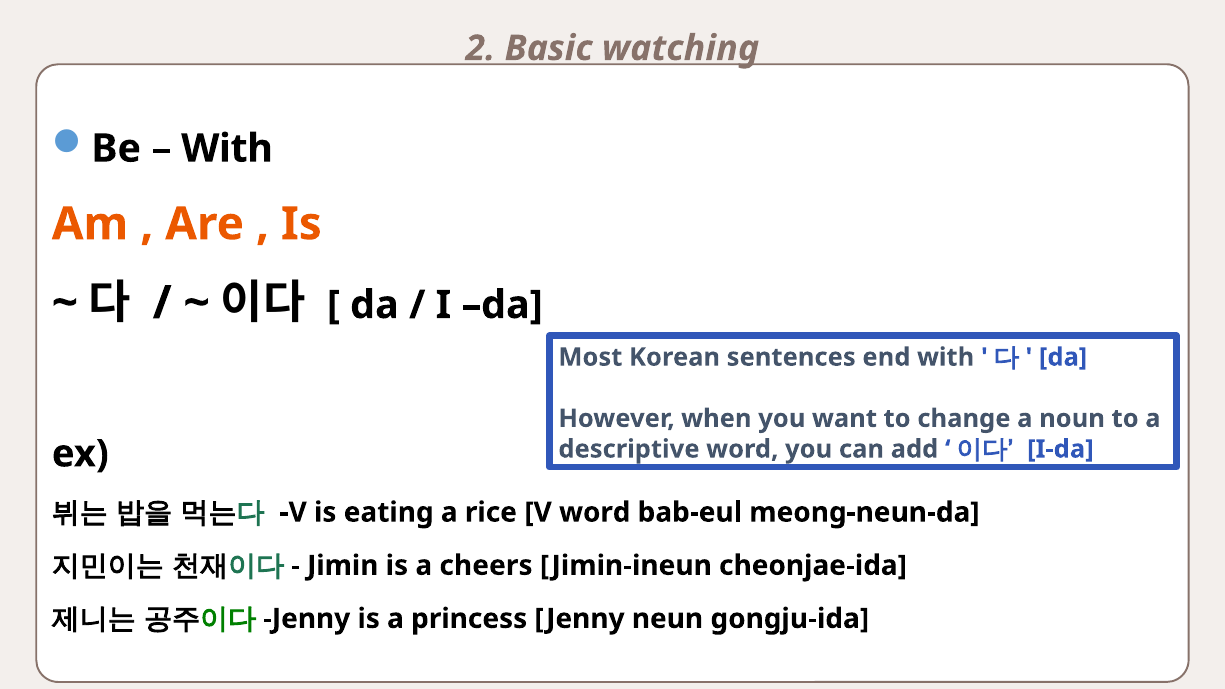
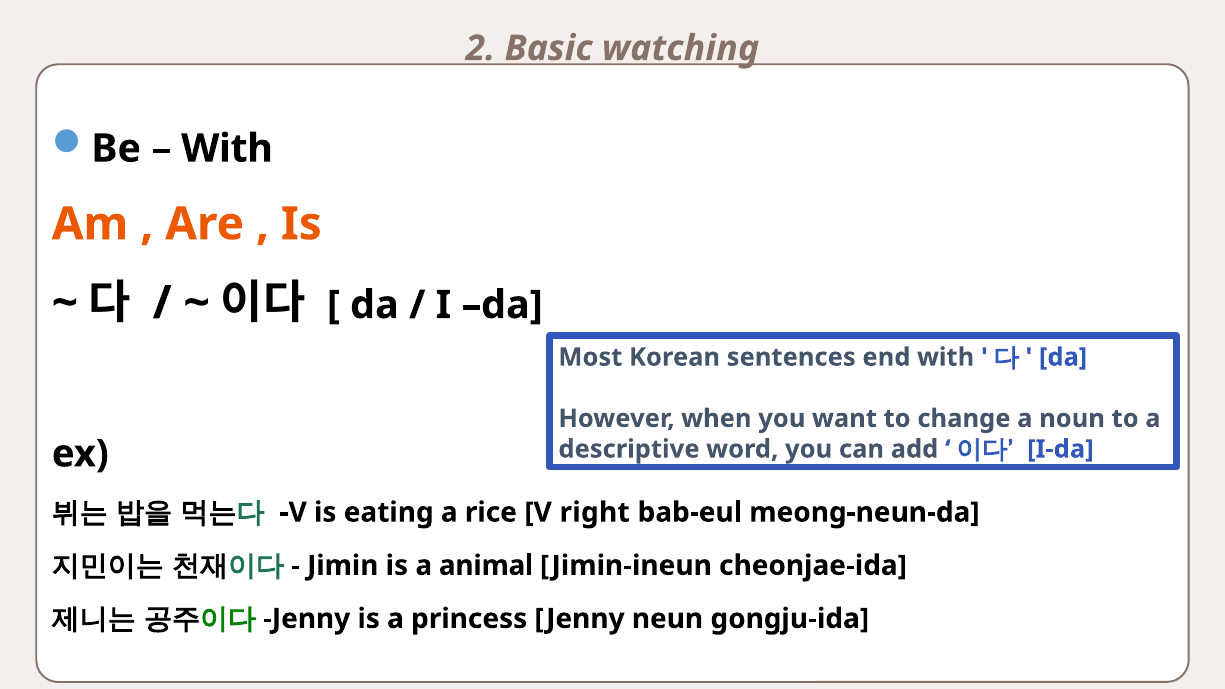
V word: word -> right (595, 512)
cheers: cheers -> animal (486, 566)
